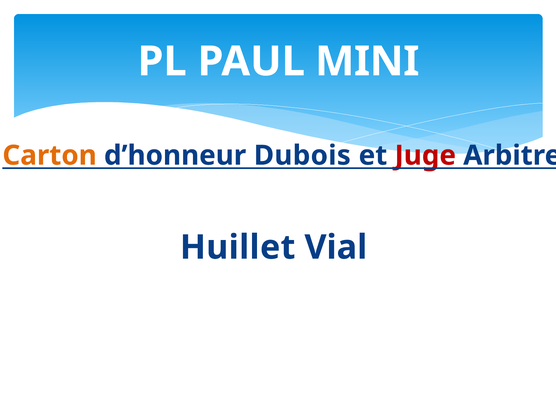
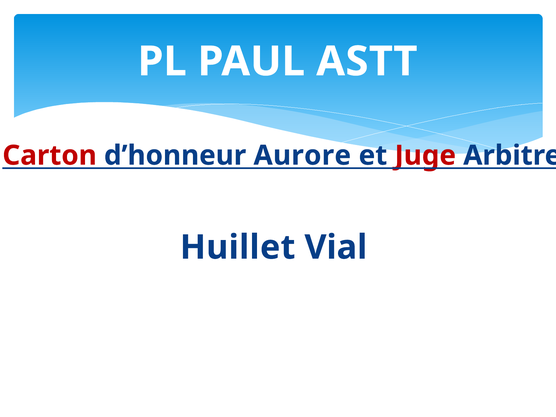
MINI: MINI -> ASTT (367, 62)
Carton colour: orange -> red (50, 155)
Dubois: Dubois -> Aurore (302, 155)
